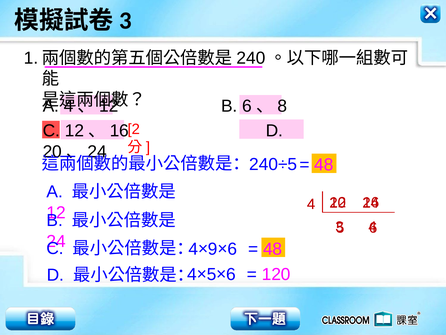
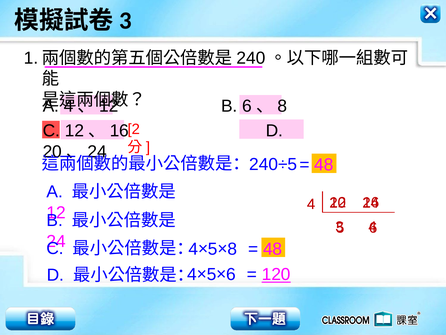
9: 9 -> 5 (213, 249)
6: 6 -> 8 (232, 249)
120 underline: none -> present (276, 274)
